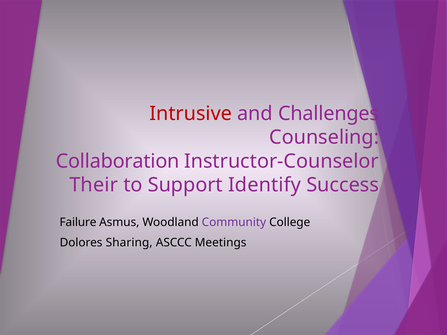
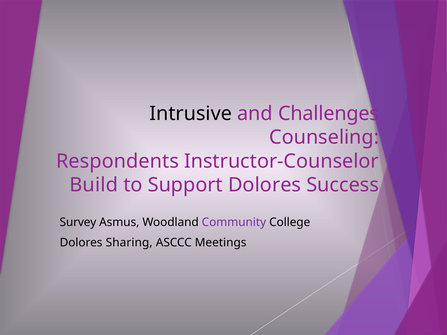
Intrusive colour: red -> black (191, 114)
Collaboration: Collaboration -> Respondents (118, 161)
Their: Their -> Build (94, 185)
Support Identify: Identify -> Dolores (265, 185)
Failure: Failure -> Survey (78, 222)
